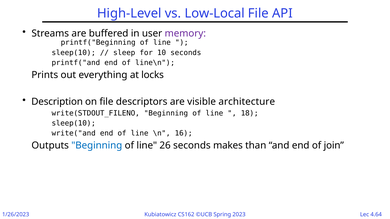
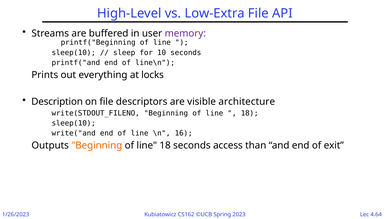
Low-Local: Low-Local -> Low-Extra (215, 13)
Beginning colour: blue -> orange (97, 146)
line 26: 26 -> 18 (165, 146)
makes: makes -> access (228, 146)
join: join -> exit (334, 146)
